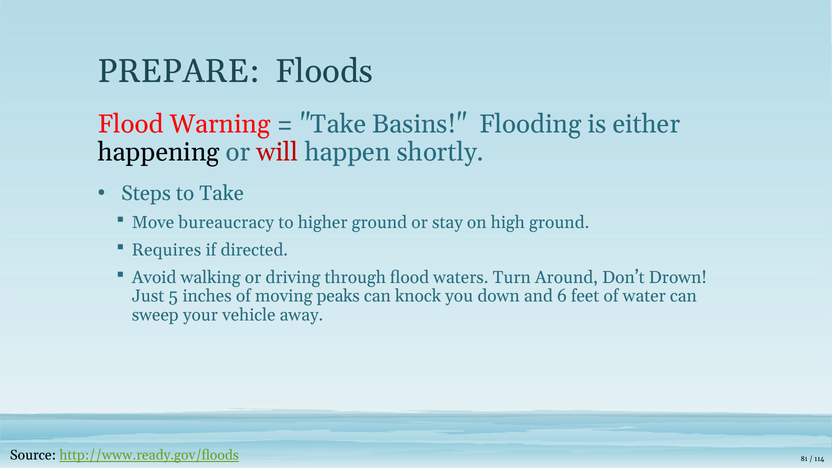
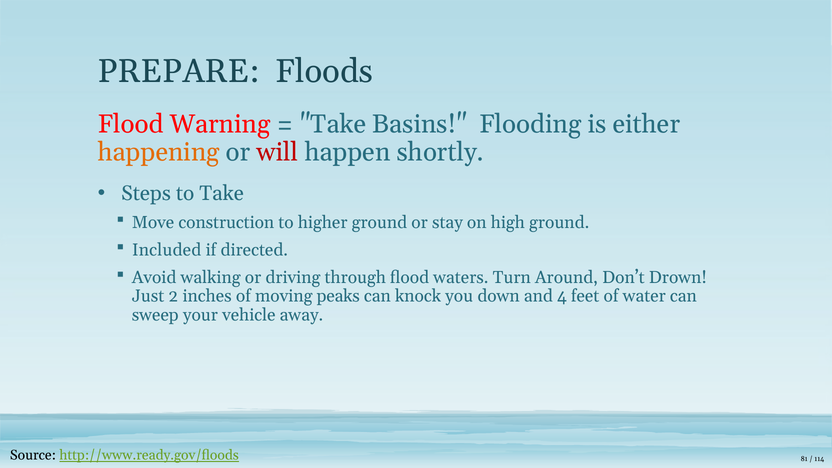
happening colour: black -> orange (159, 152)
bureaucracy: bureaucracy -> construction (226, 223)
Requires: Requires -> Included (167, 250)
5: 5 -> 2 (173, 296)
6: 6 -> 4 (562, 296)
